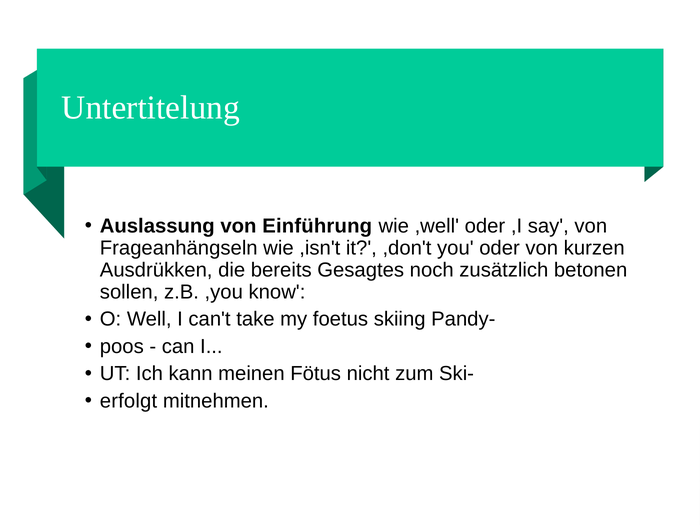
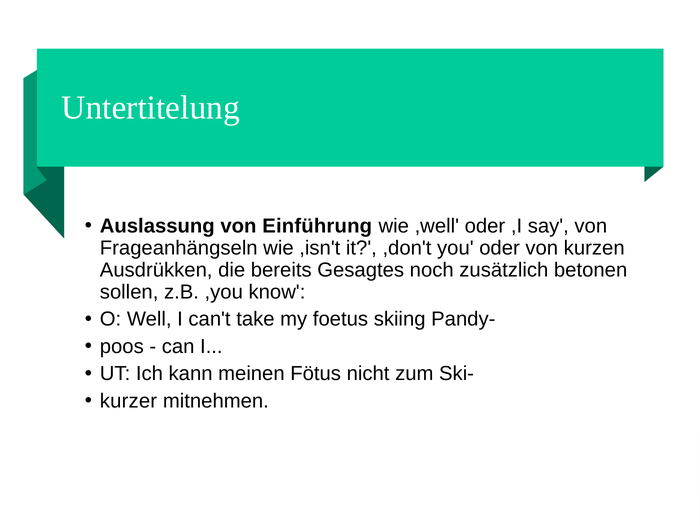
erfolgt: erfolgt -> kurzer (128, 401)
